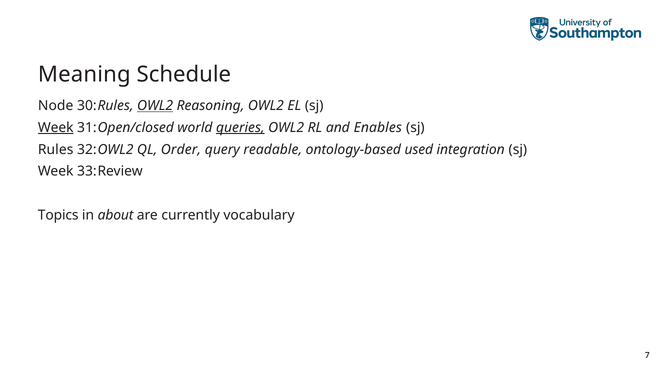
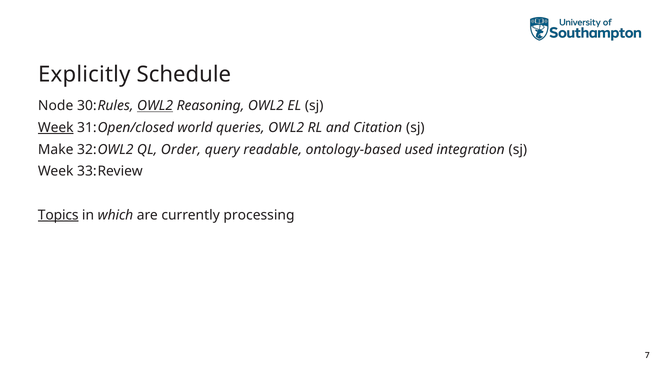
Meaning: Meaning -> Explicitly (84, 75)
queries underline: present -> none (240, 128)
Enables: Enables -> Citation (378, 128)
Rules: Rules -> Make (56, 150)
Topics underline: none -> present (58, 215)
about: about -> which (115, 215)
vocabulary: vocabulary -> processing (259, 215)
